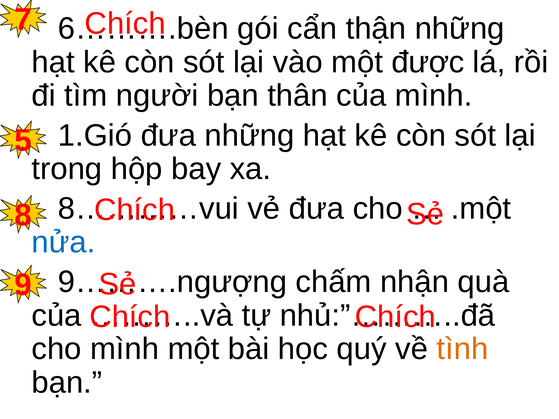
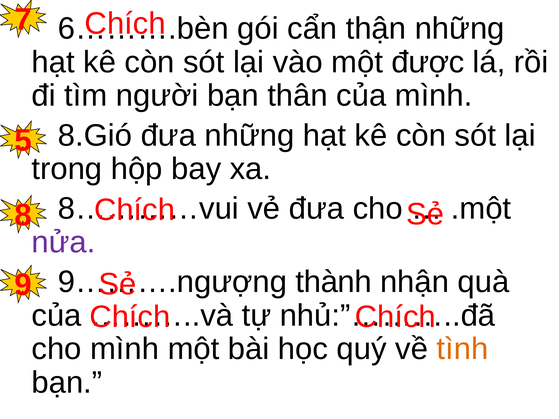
1.Gió: 1.Gió -> 8.Gió (95, 136)
nửa colour: blue -> purple (64, 242)
chấm: chấm -> thành (334, 282)
